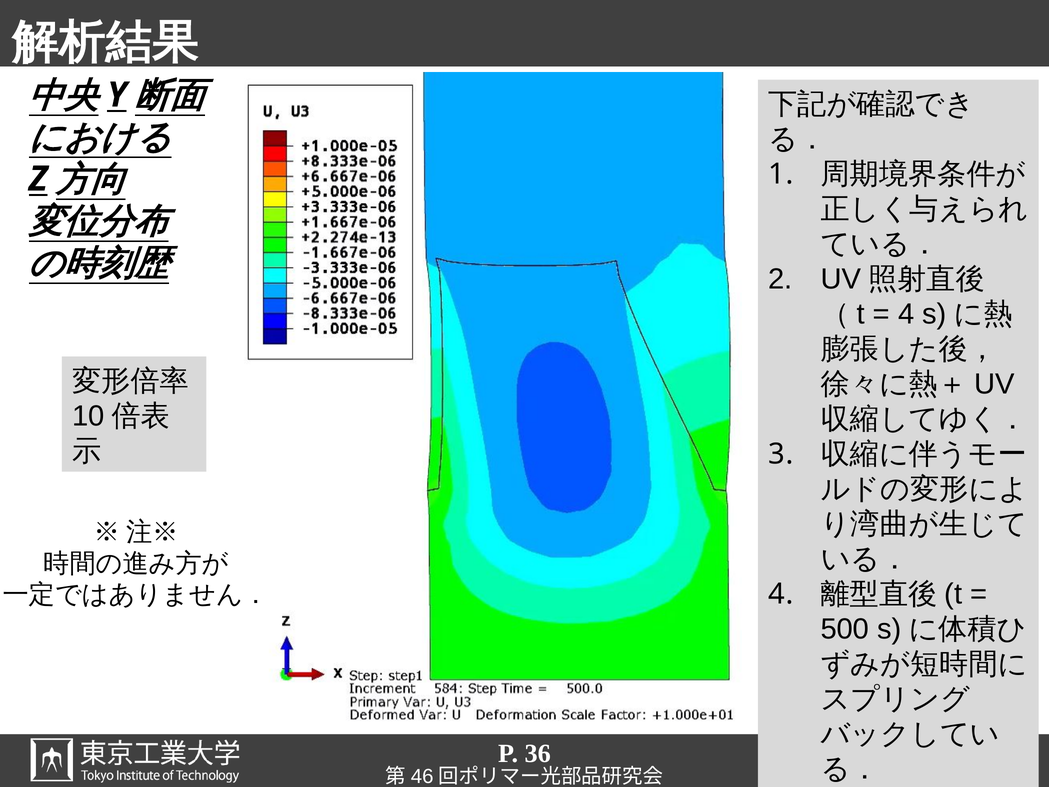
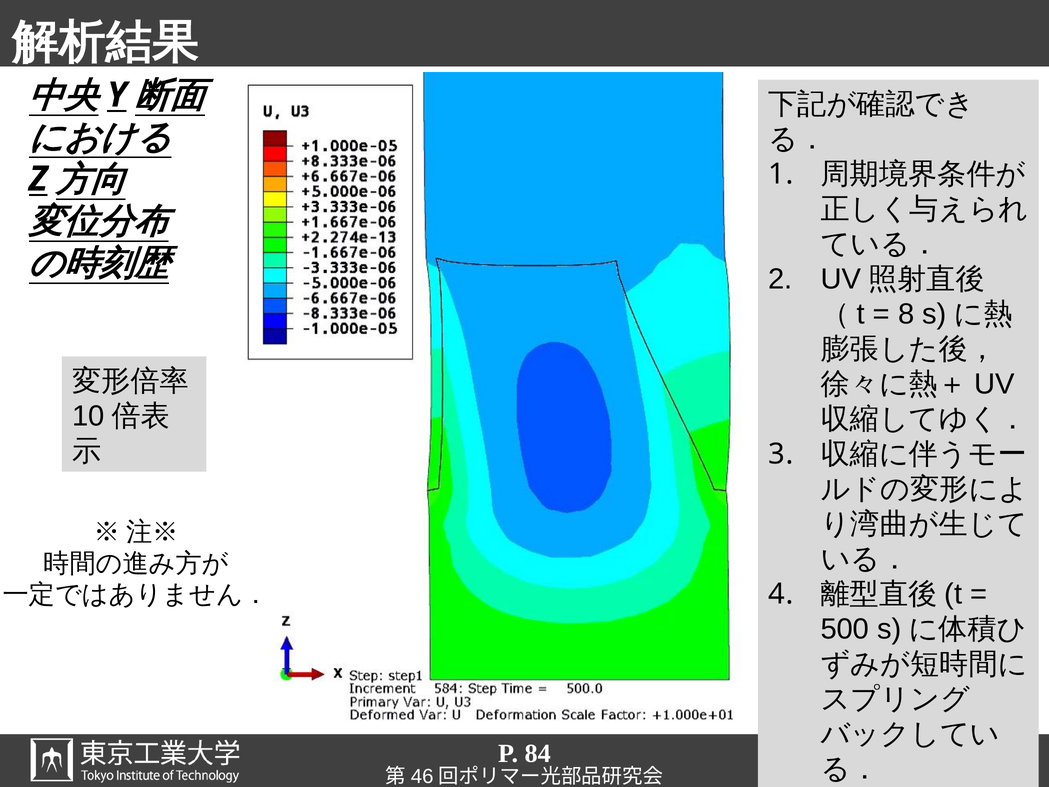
4: 4 -> 8 (906, 314)
36: 36 -> 84 (538, 753)
